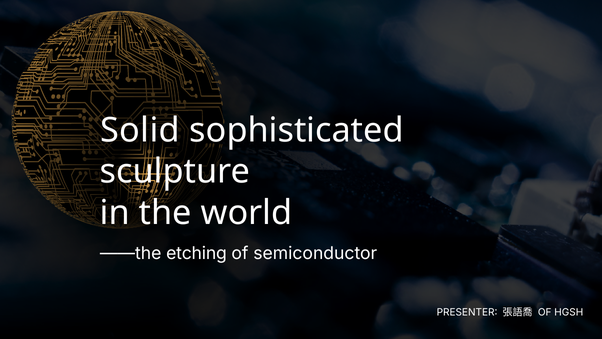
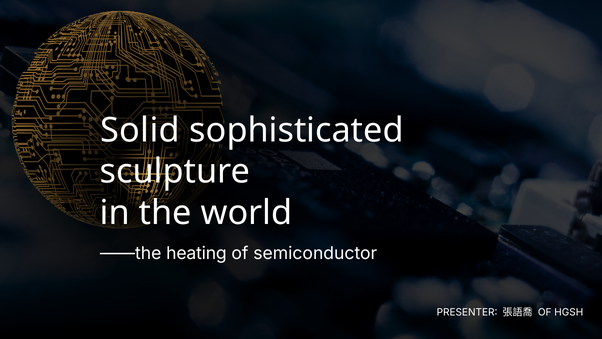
etching: etching -> heating (196, 253)
